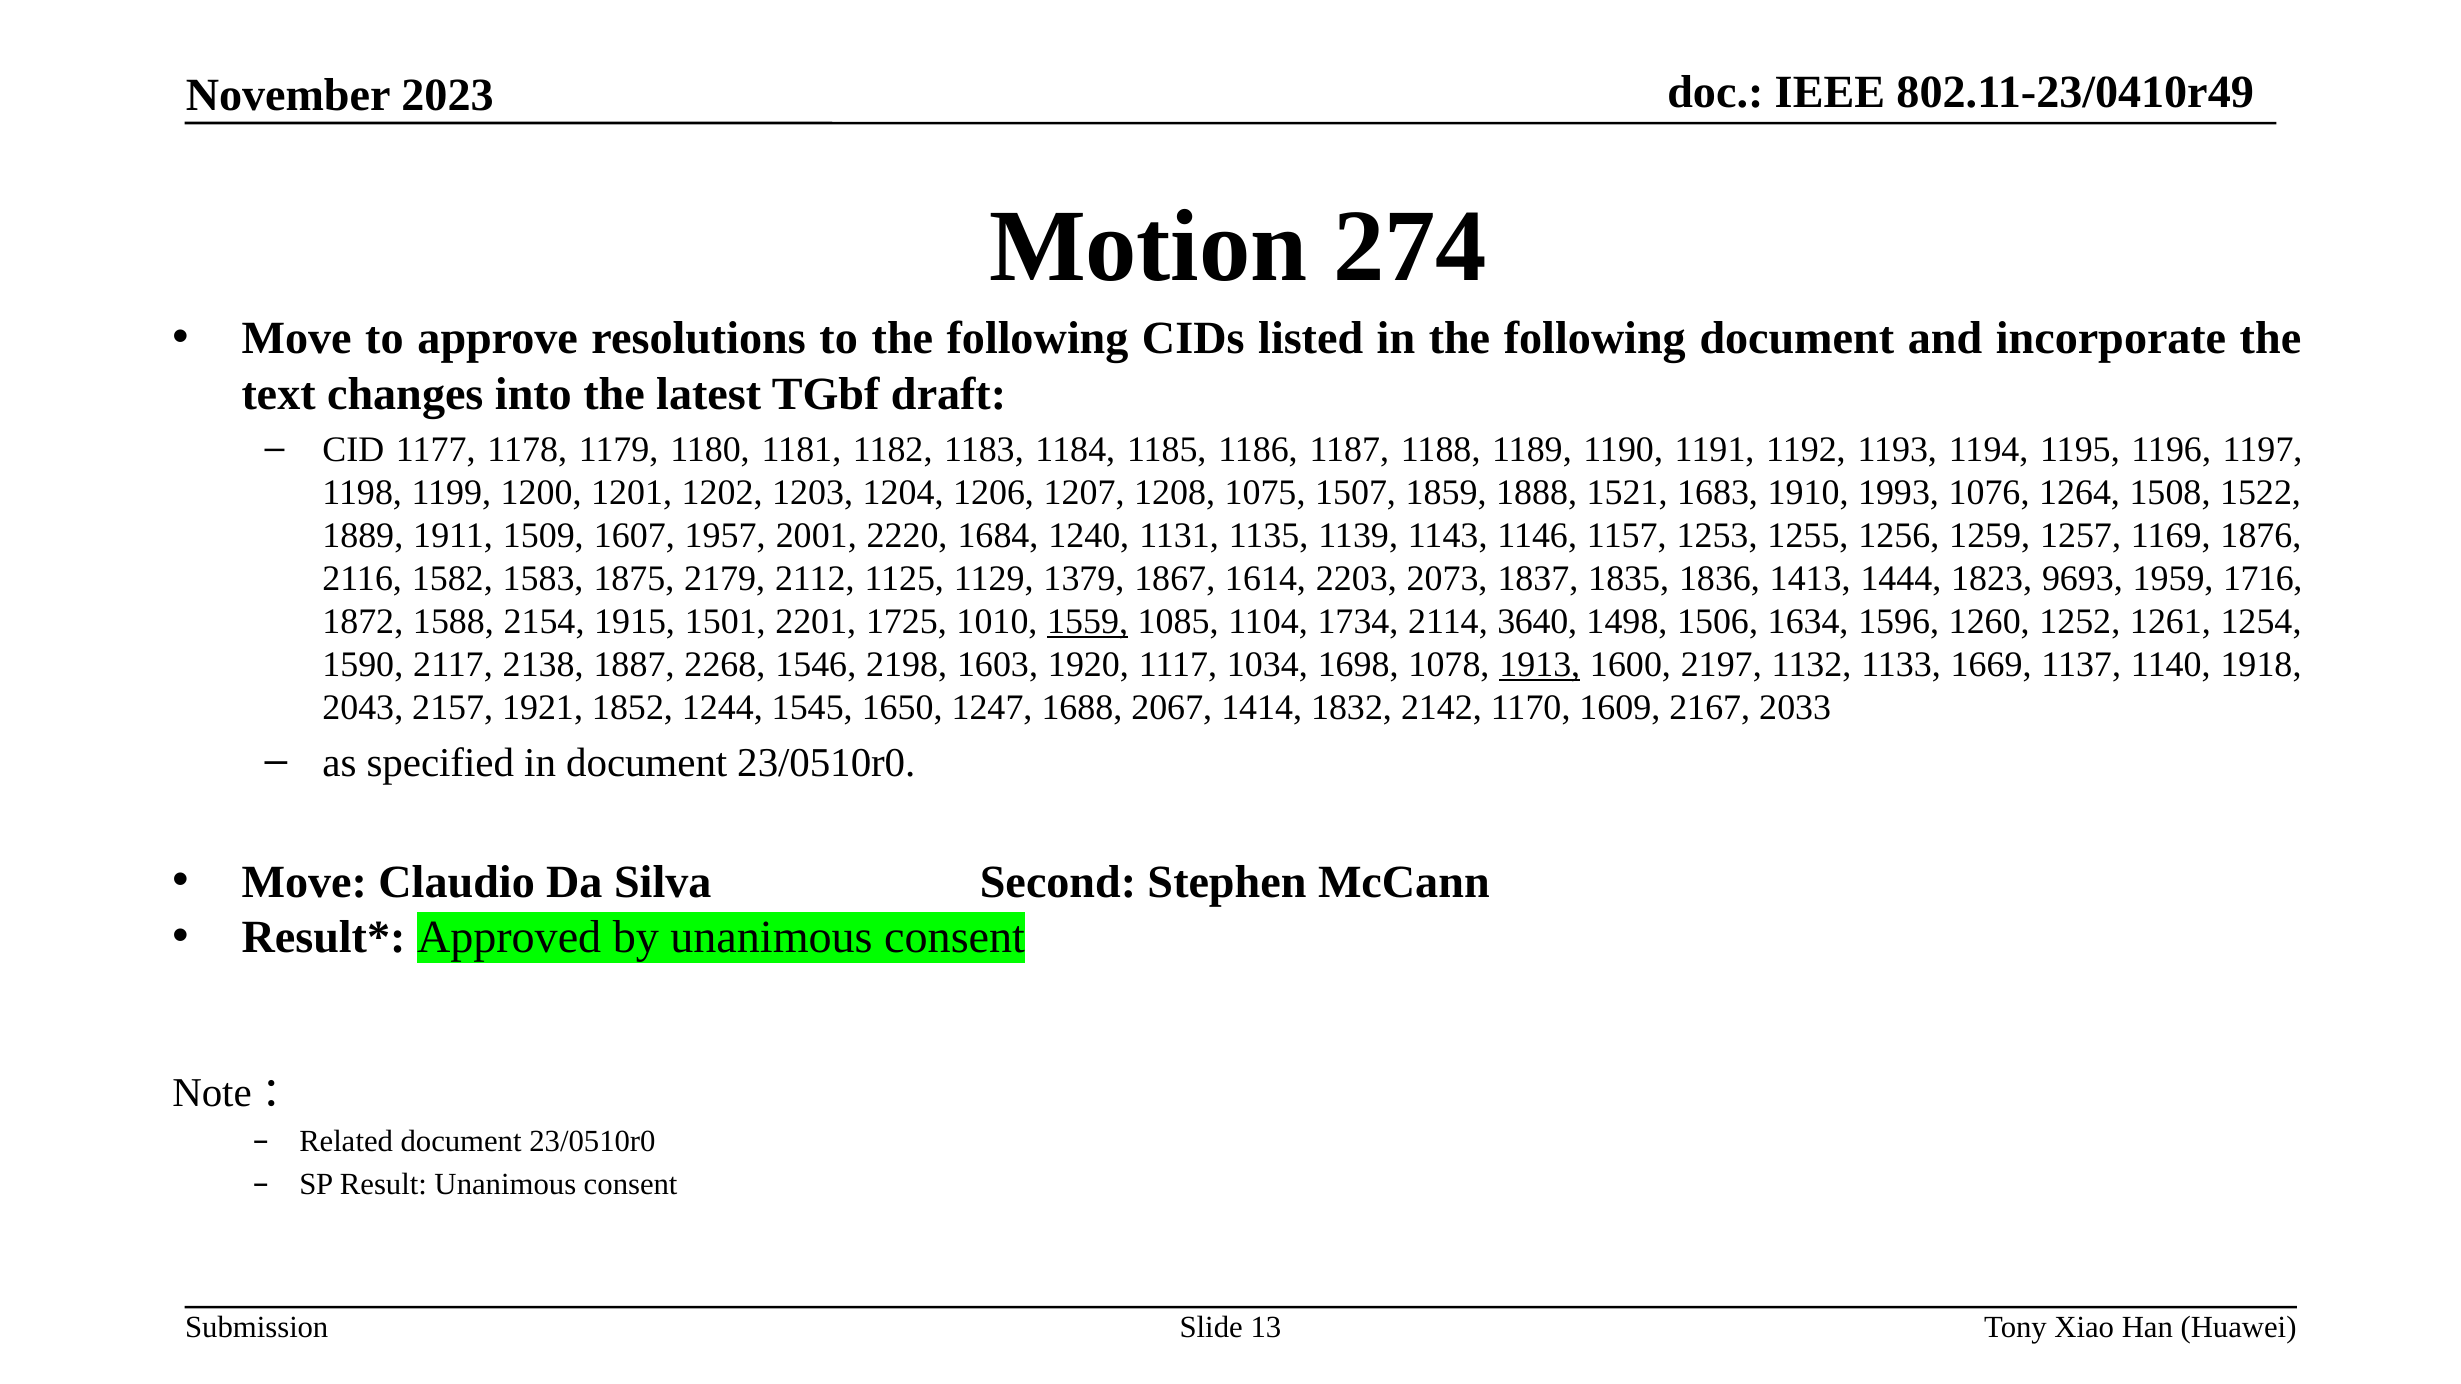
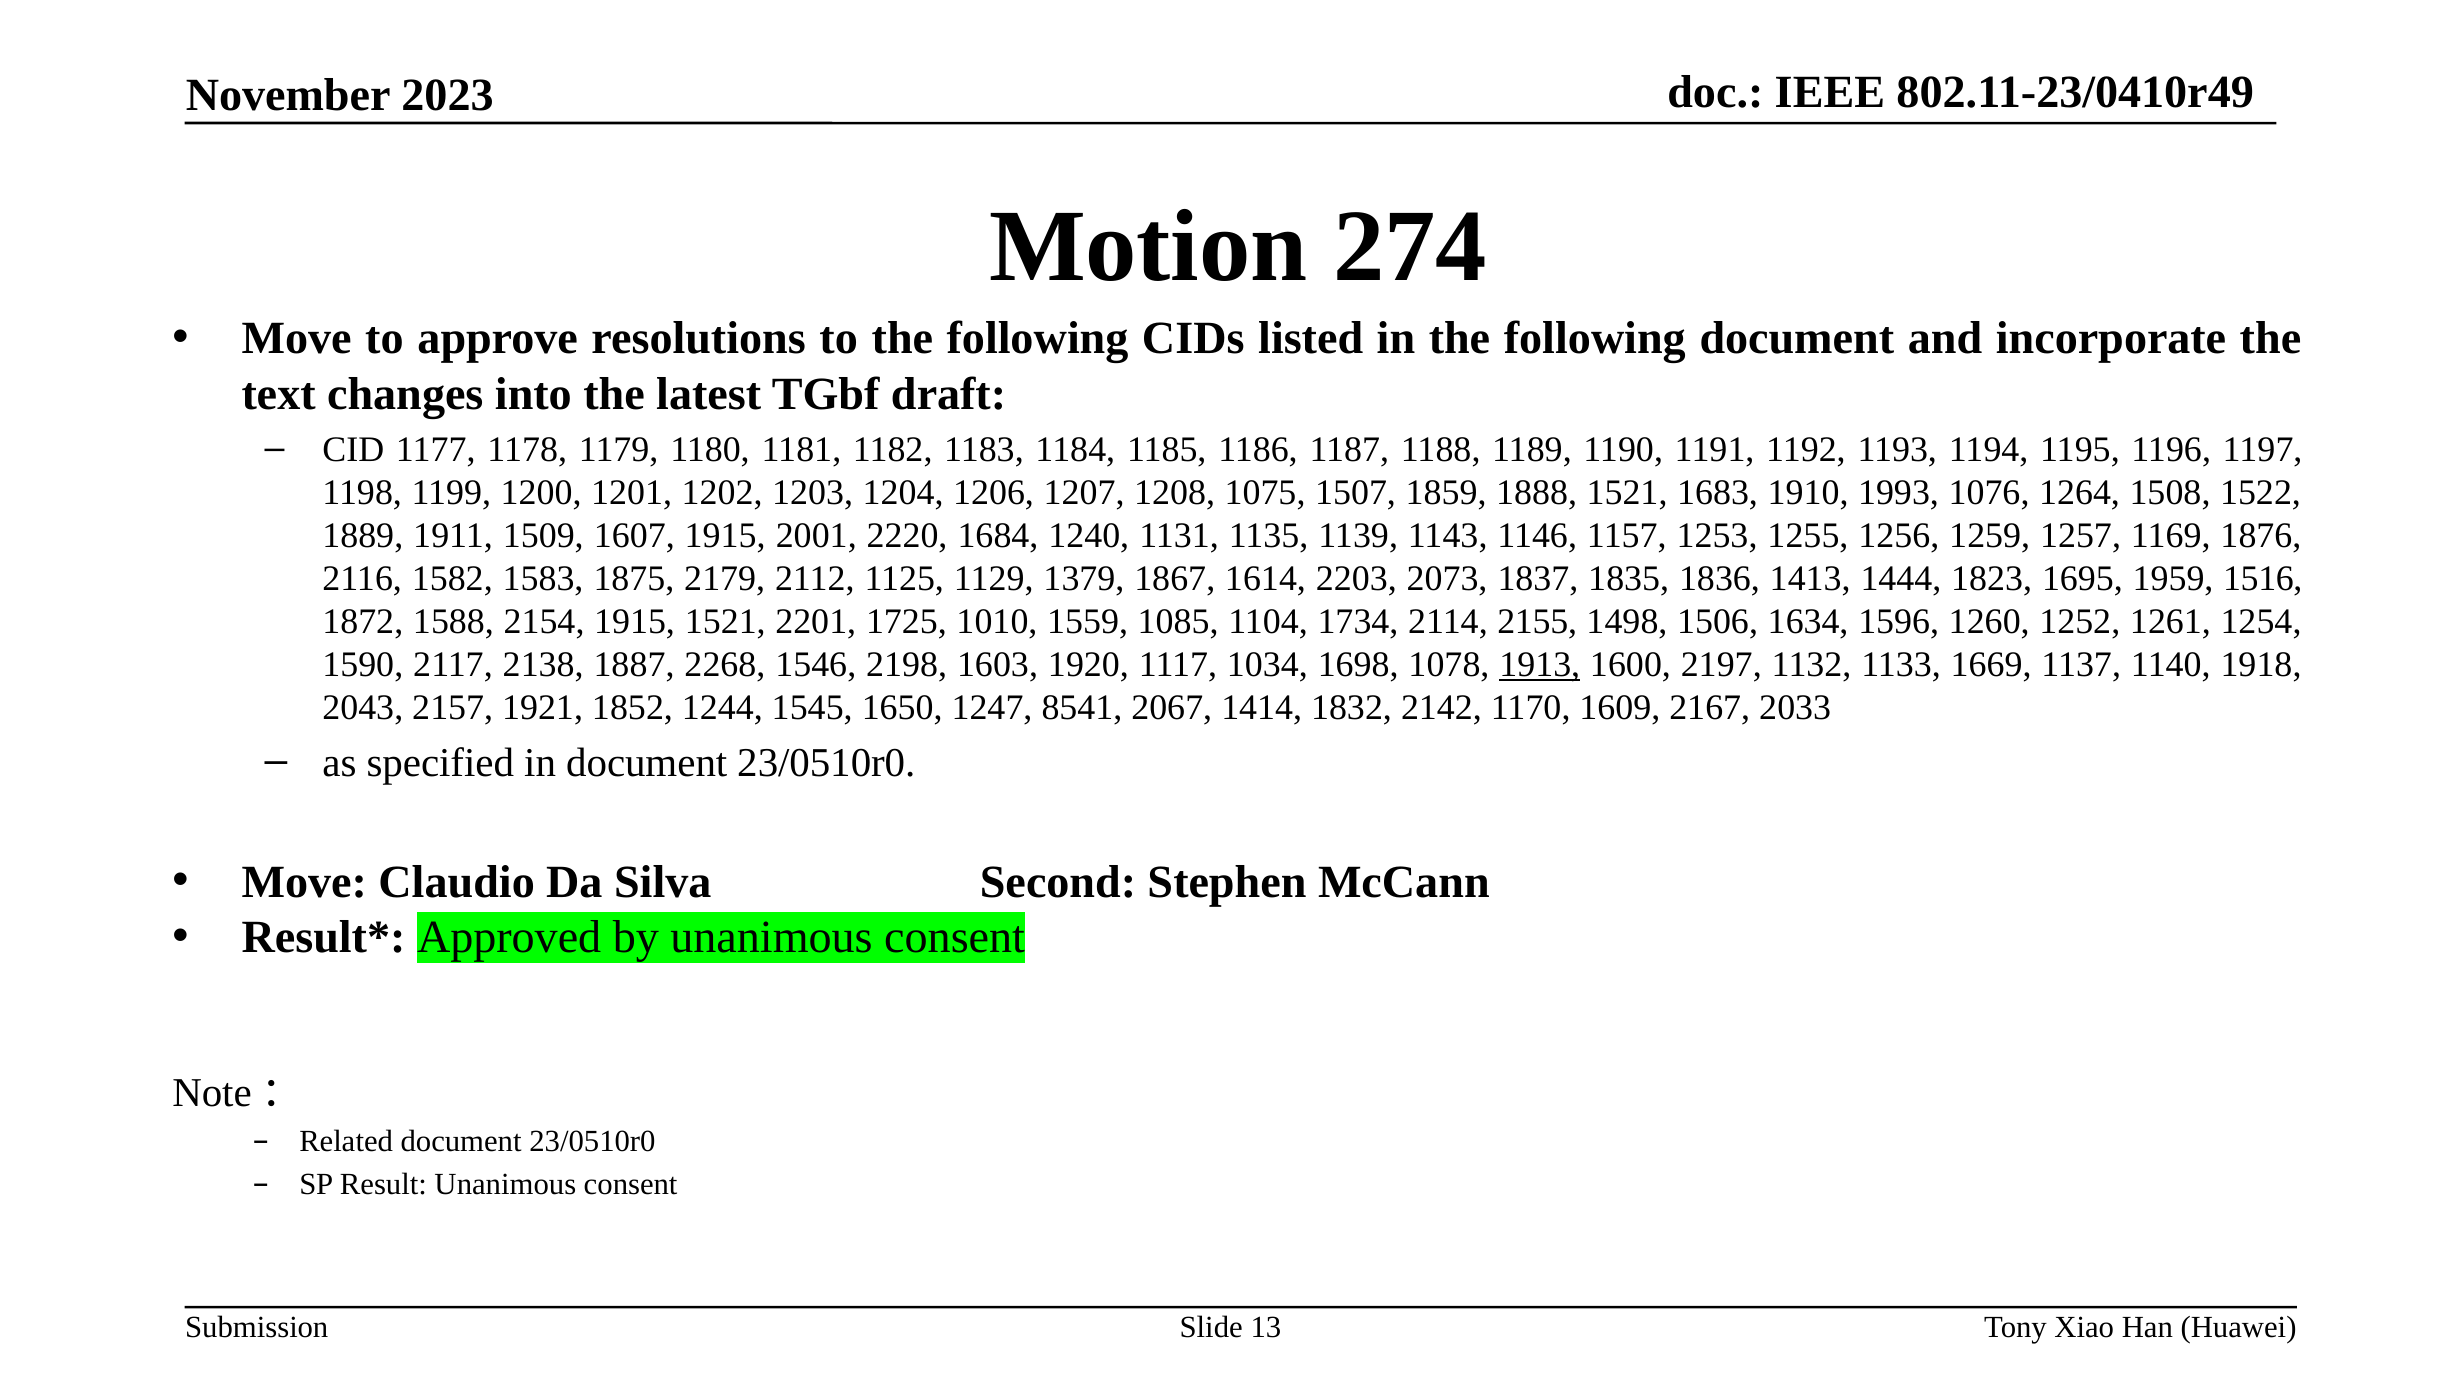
1607 1957: 1957 -> 1915 (725, 536)
9693: 9693 -> 1695 (2082, 579)
1716: 1716 -> 1516 (2263, 579)
1915 1501: 1501 -> 1521 (725, 622)
1559 underline: present -> none (1088, 622)
3640: 3640 -> 2155 (1537, 622)
1688: 1688 -> 8541 (1082, 708)
